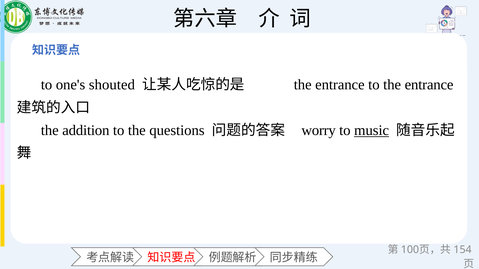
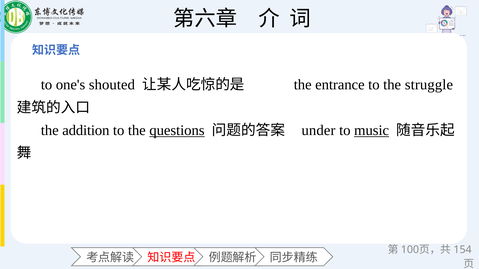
to the entrance: entrance -> struggle (429, 85)
questions underline: none -> present (177, 131)
worry: worry -> under (318, 131)
